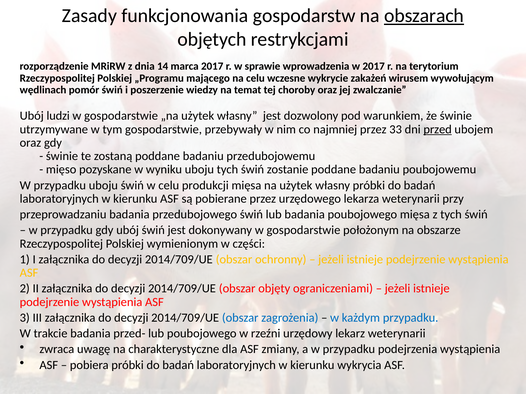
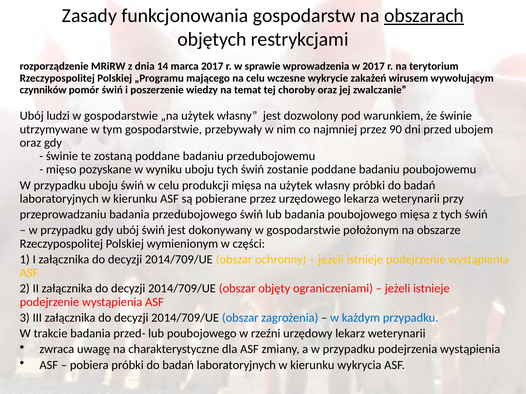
wędlinach: wędlinach -> czynników (43, 90)
33: 33 -> 90 (396, 129)
przed underline: present -> none (438, 129)
